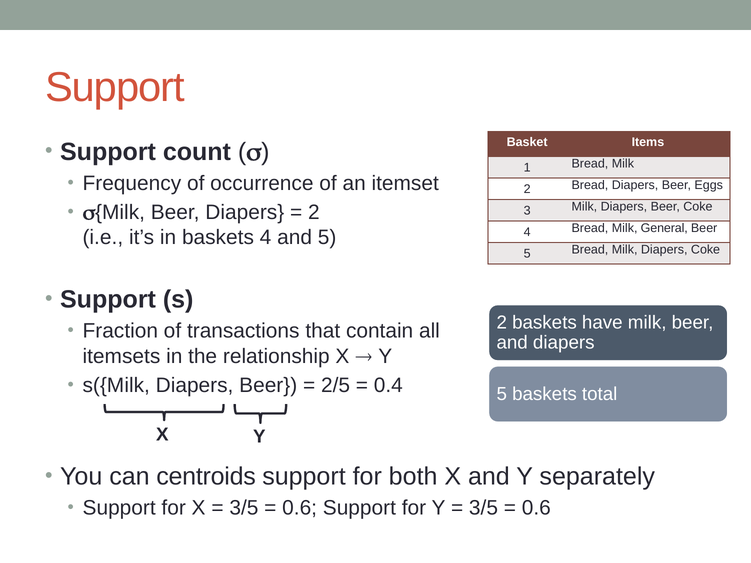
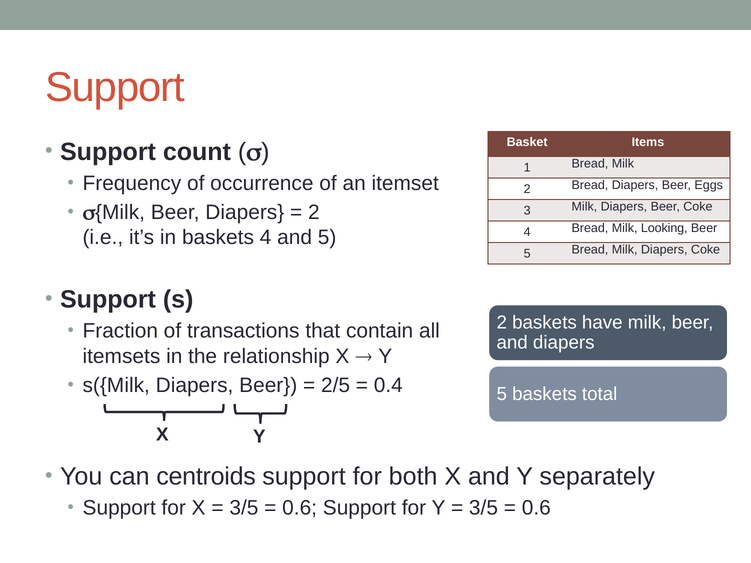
General: General -> Looking (664, 228)
